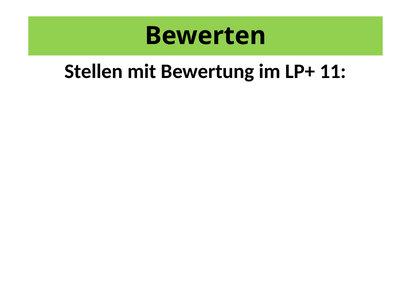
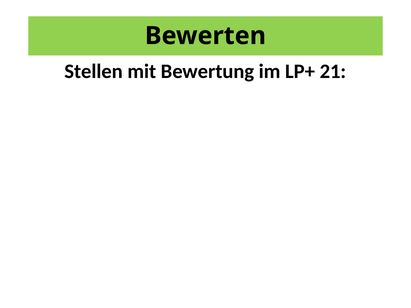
11: 11 -> 21 (333, 71)
